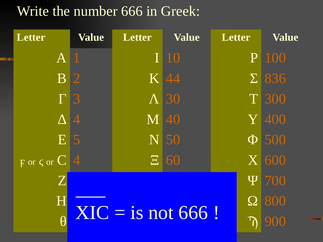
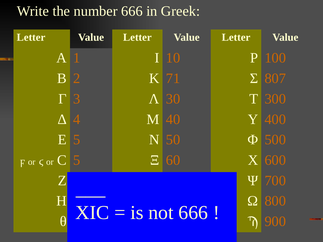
44: 44 -> 71 (173, 79)
836: 836 -> 807 (275, 79)
C 4: 4 -> 5 (77, 160)
